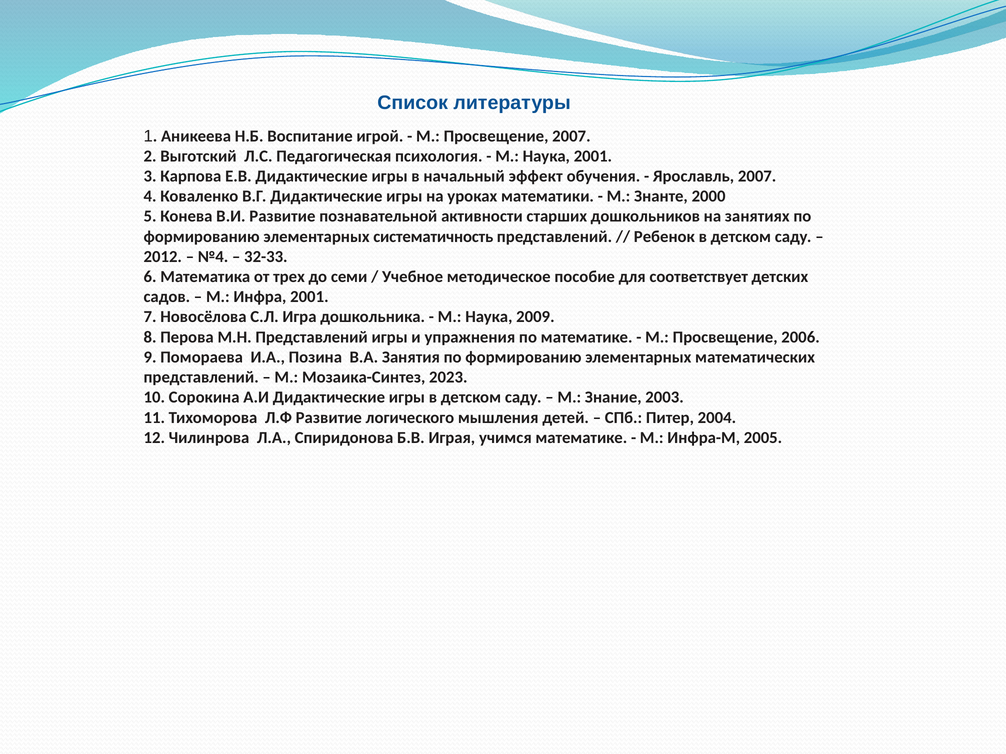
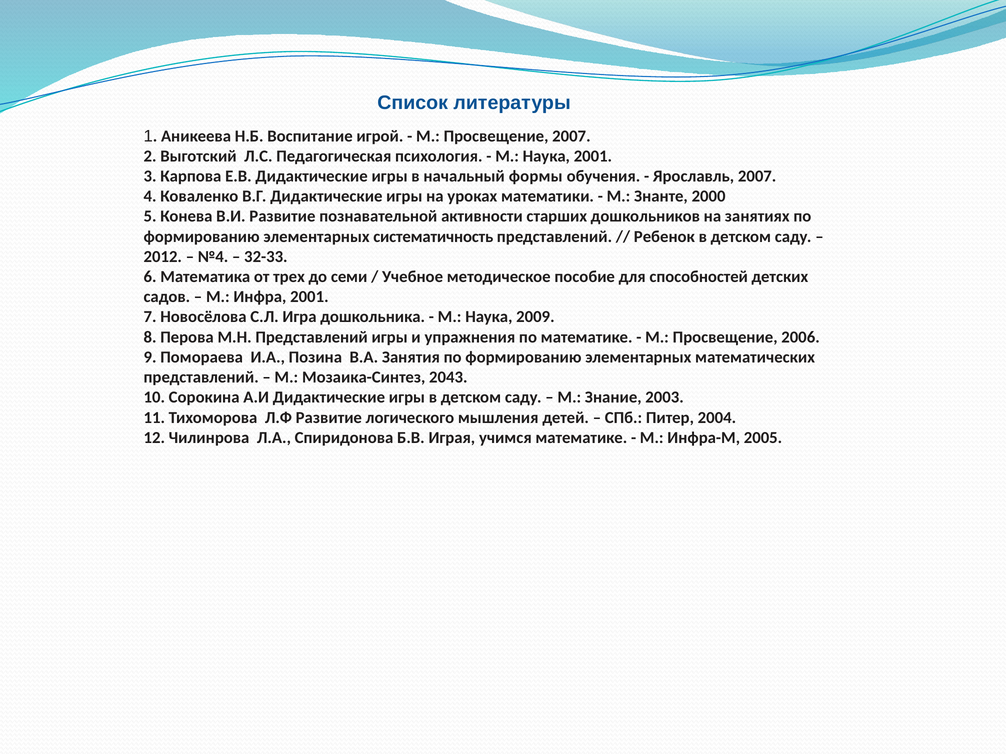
эффект: эффект -> формы (536, 176)
соответствует: соответствует -> способностей (699, 277)
2023: 2023 -> 2043 (448, 378)
